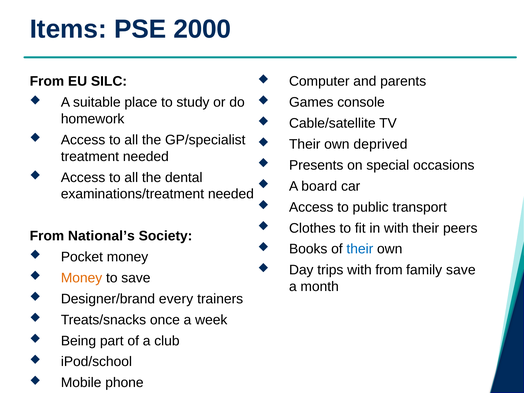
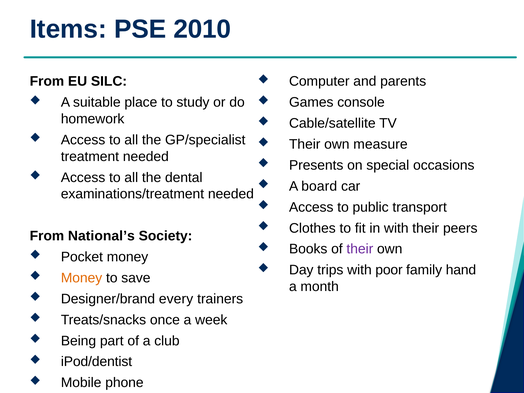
2000: 2000 -> 2010 (202, 29)
deprived: deprived -> measure (380, 144)
their colour: blue -> purple (360, 249)
with from: from -> poor (389, 270)
family save: save -> hand (461, 270)
iPod/school: iPod/school -> iPod/dentist (96, 362)
